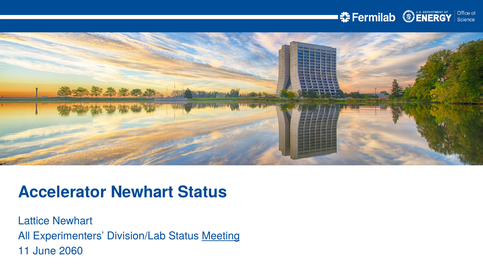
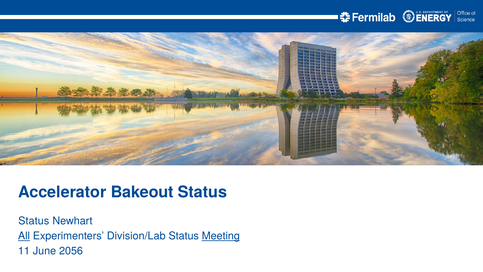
Accelerator Newhart: Newhart -> Bakeout (142, 192)
Lattice: Lattice -> Status (34, 221)
All underline: none -> present (24, 236)
2060: 2060 -> 2056 (71, 251)
